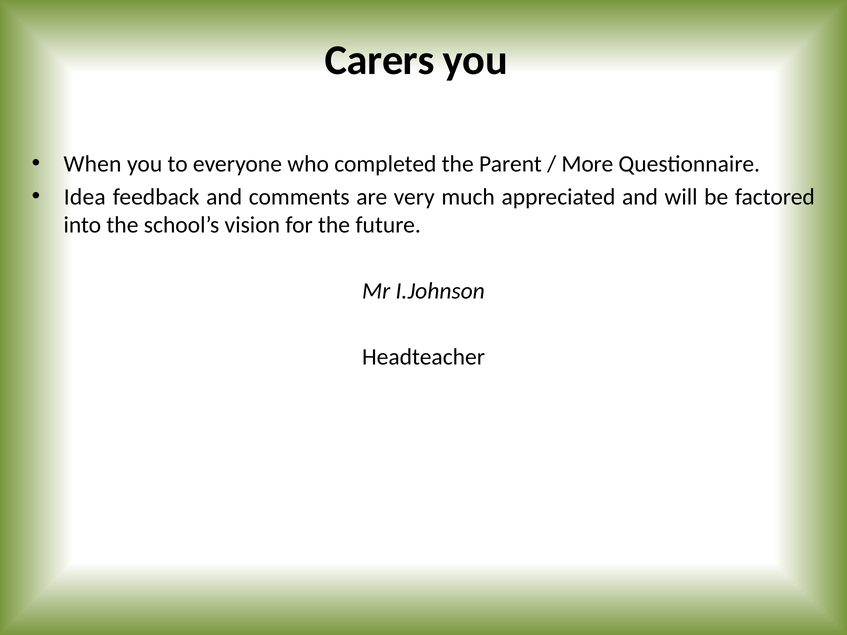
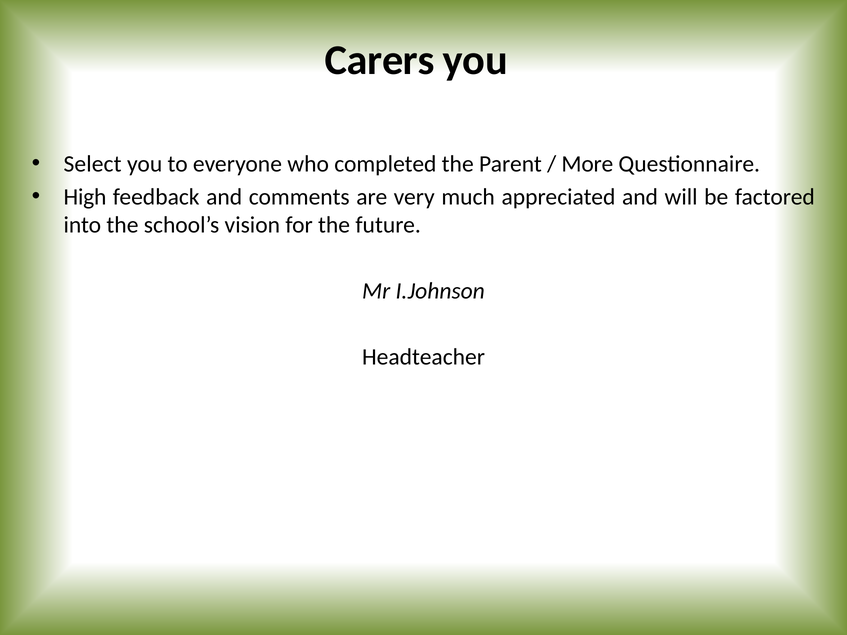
When: When -> Select (93, 164)
Idea: Idea -> High (85, 197)
